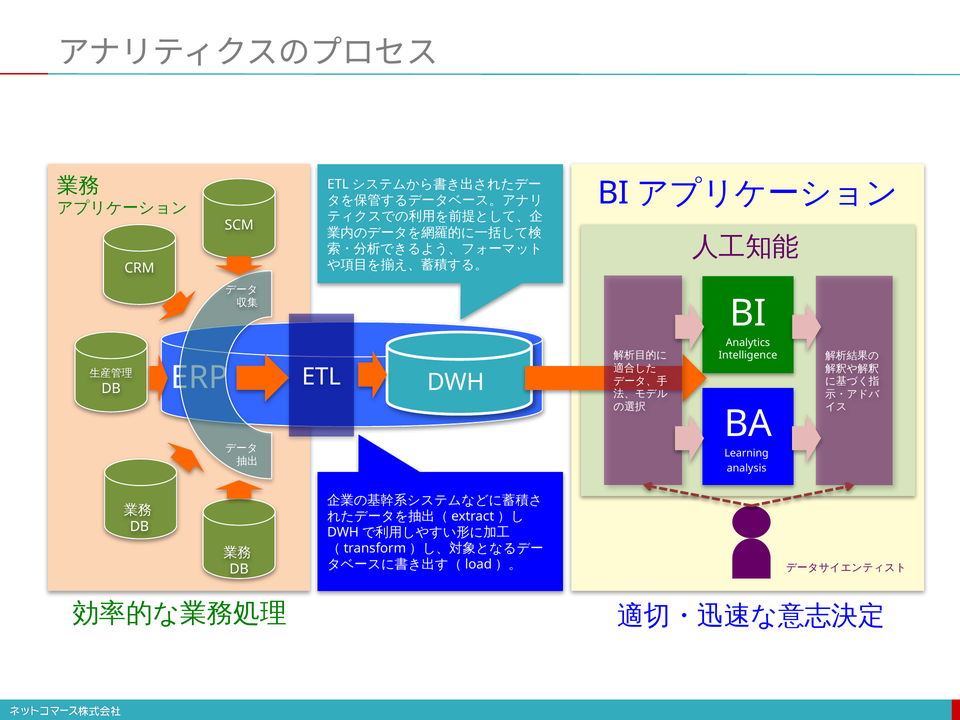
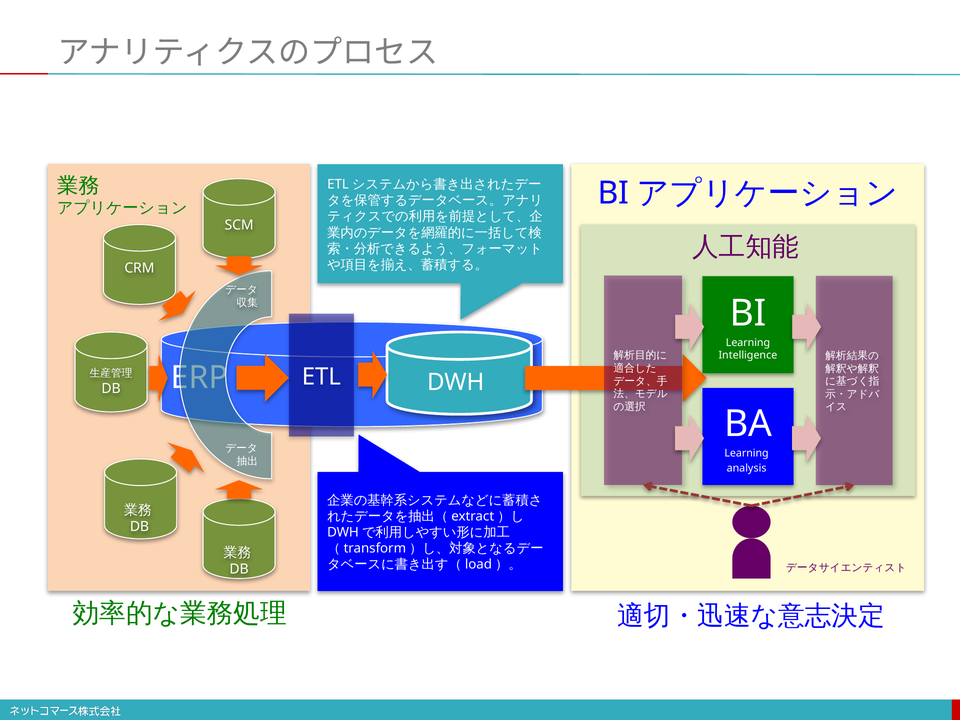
Analytics: Analytics -> Learning (748, 342)
